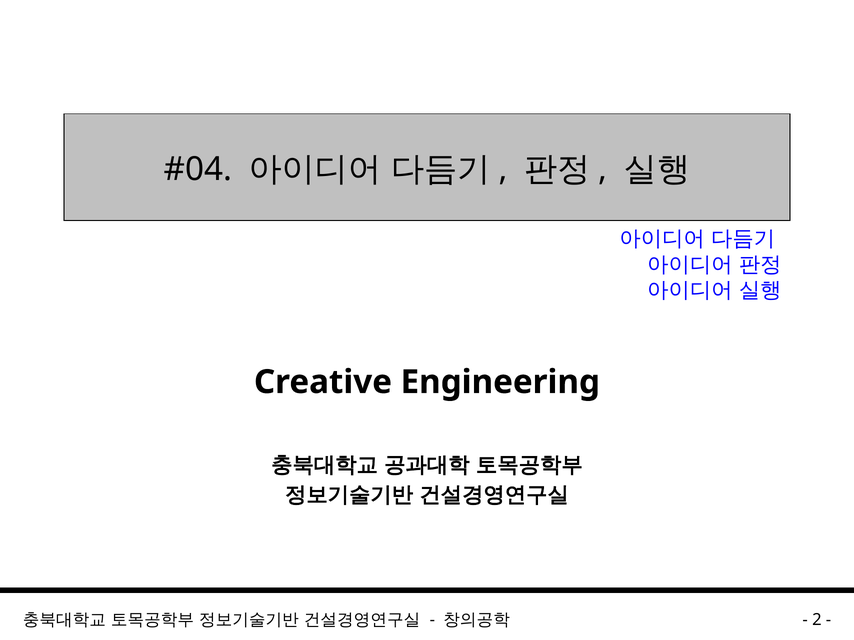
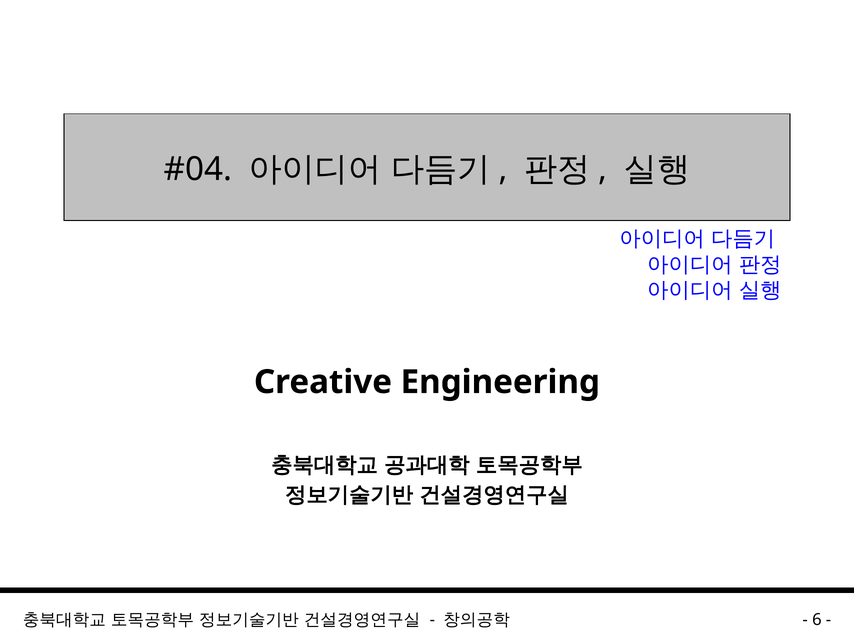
2: 2 -> 6 (817, 620)
